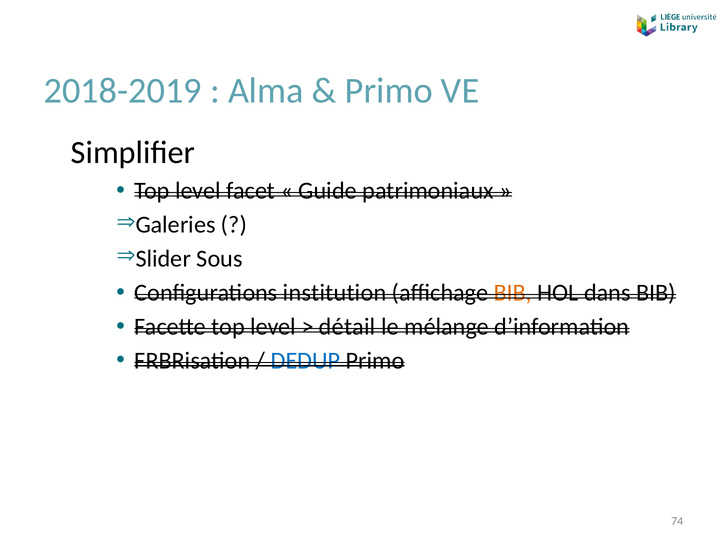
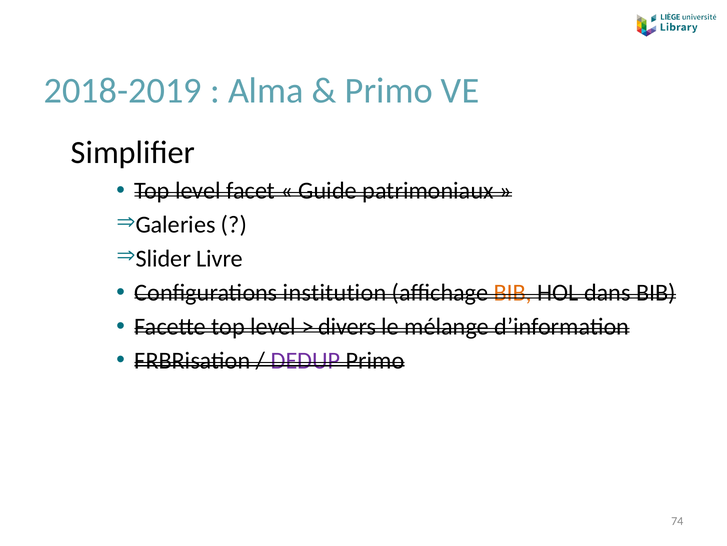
Sous: Sous -> Livre (220, 259)
détail: détail -> divers (347, 326)
DEDUP colour: blue -> purple (306, 360)
